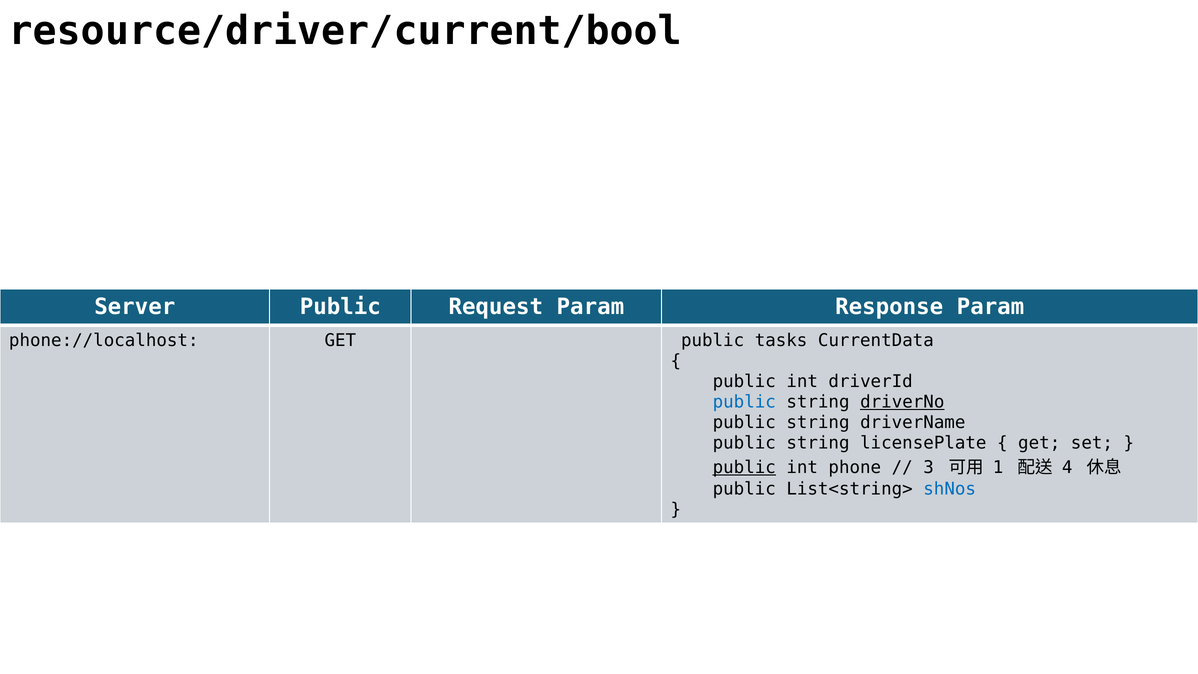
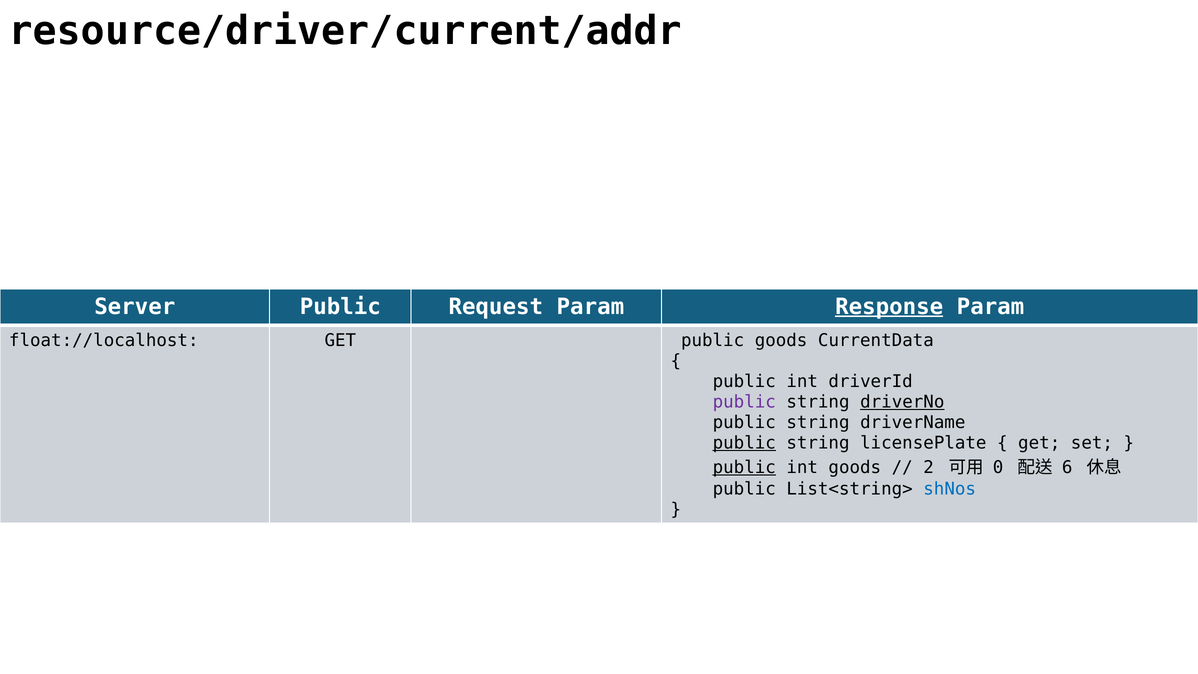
resource/driver/current/bool: resource/driver/current/bool -> resource/driver/current/addr (345, 31)
Response underline: none -> present (889, 307)
phone://localhost: phone://localhost -> float://localhost (104, 340)
public tasks: tasks -> goods (781, 340)
public colour: blue -> purple (744, 402)
public underline: none -> present (744, 443)
int phone: phone -> goods (855, 467)
3: 3 -> 2 (929, 467)
1: 1 -> 0 (998, 467)
4: 4 -> 6 (1067, 467)
